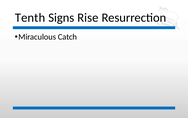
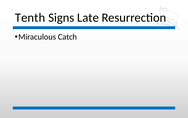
Rise: Rise -> Late (88, 18)
